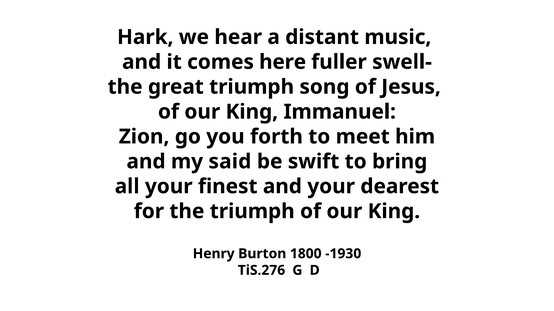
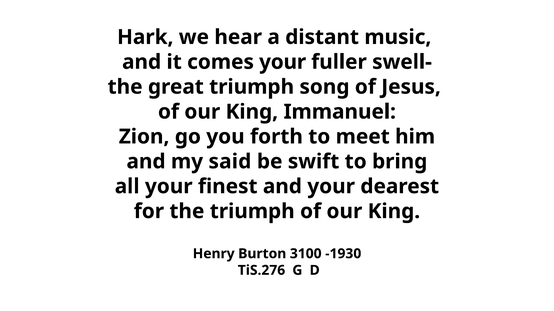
comes here: here -> your (283, 62)
1800: 1800 -> 3100 (306, 254)
